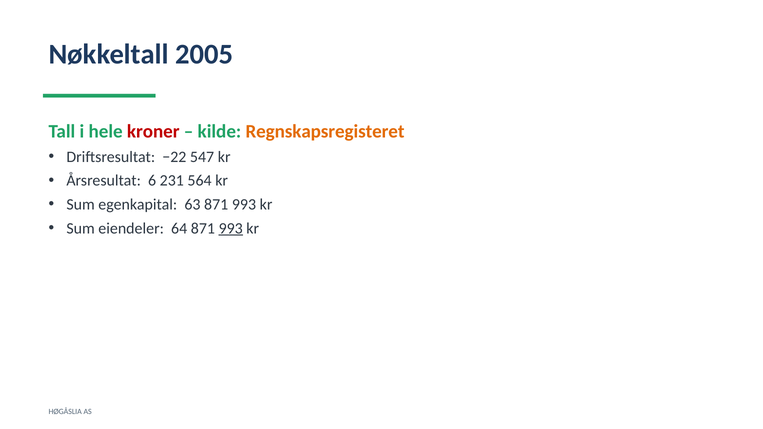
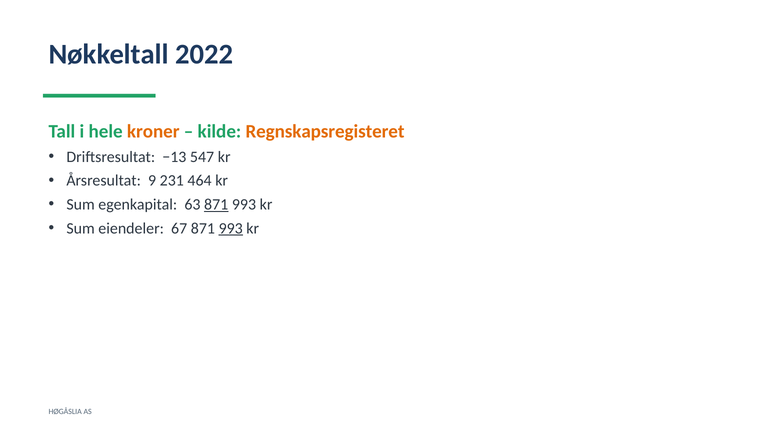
2005: 2005 -> 2022 (204, 54)
kroner colour: red -> orange (153, 131)
−22: −22 -> −13 (174, 157)
6: 6 -> 9 (152, 181)
564: 564 -> 464 (200, 181)
871 underline: none -> present (216, 205)
64: 64 -> 67 (179, 228)
